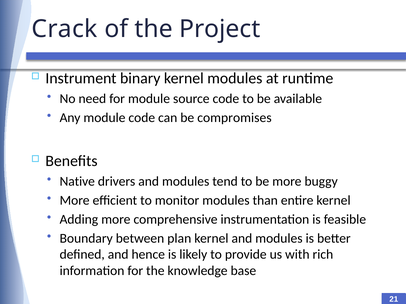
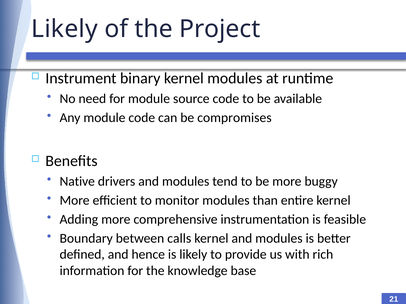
Crack: Crack -> Likely (65, 29)
plan: plan -> calls (179, 239)
